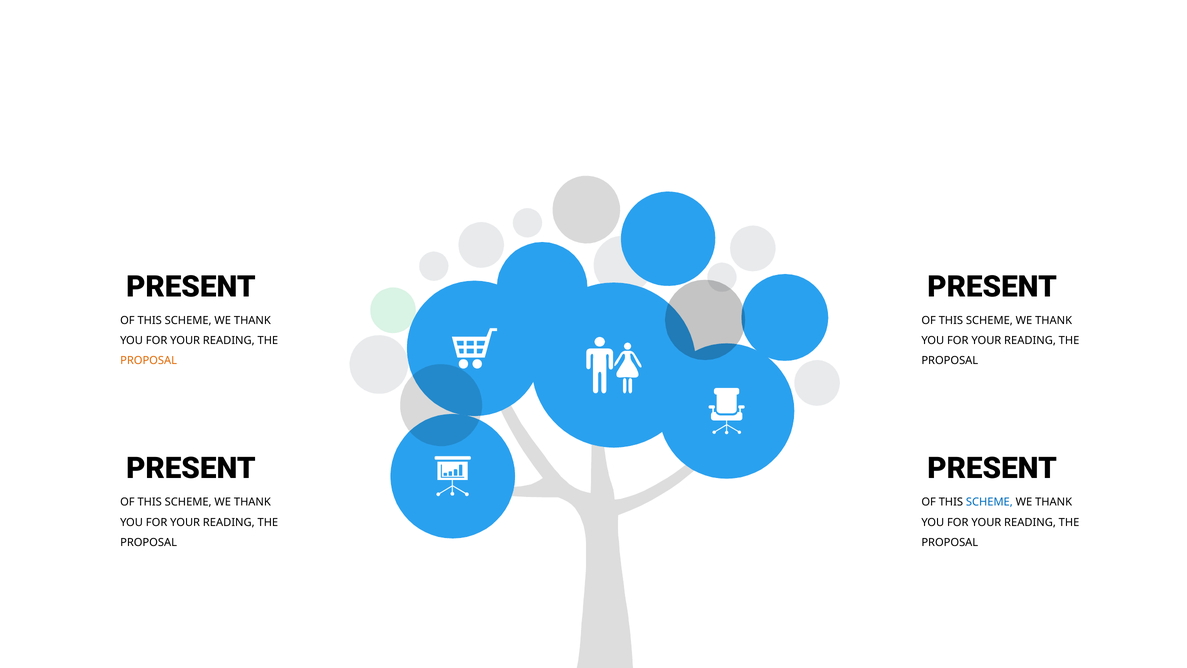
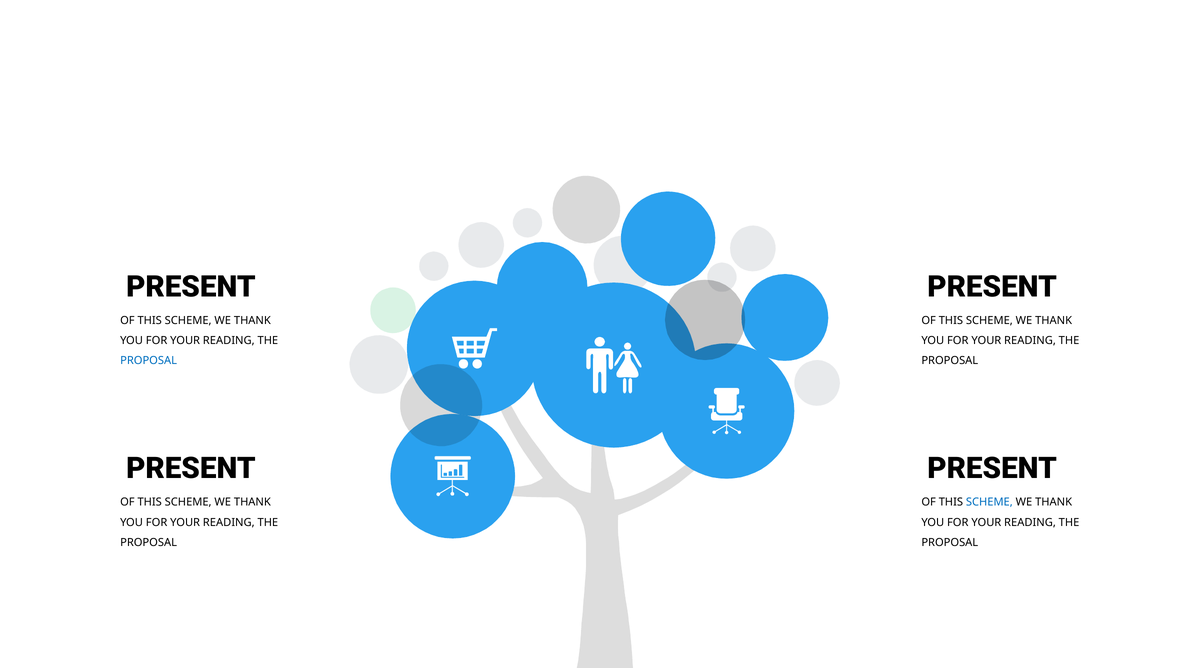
PROPOSAL colour: orange -> blue (149, 360)
